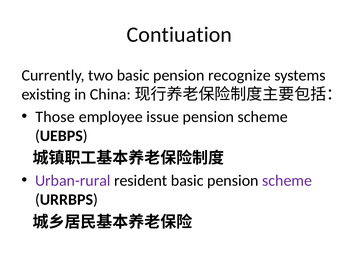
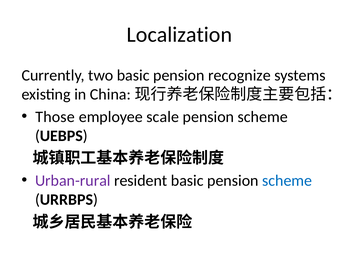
Contiuation: Contiuation -> Localization (179, 35)
issue: issue -> scale (163, 117)
scheme colour: purple -> blue (287, 181)
